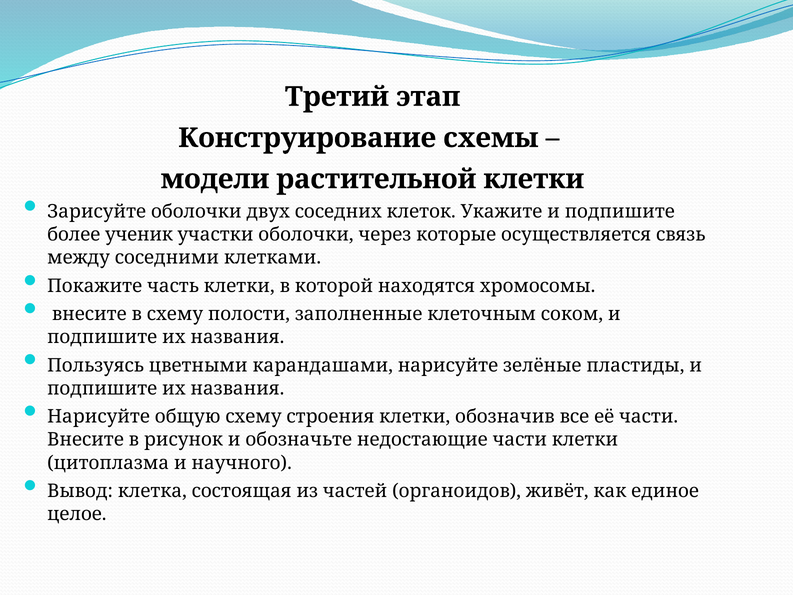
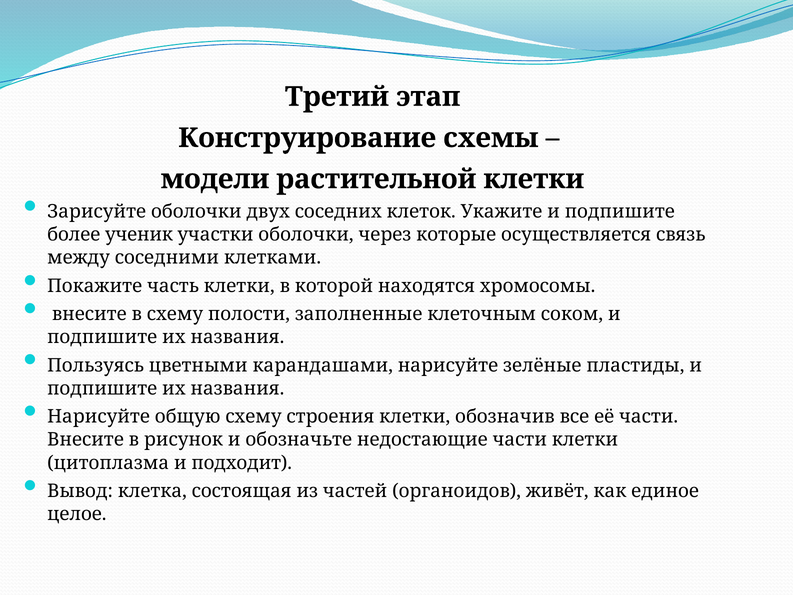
научного: научного -> подходит (242, 463)
